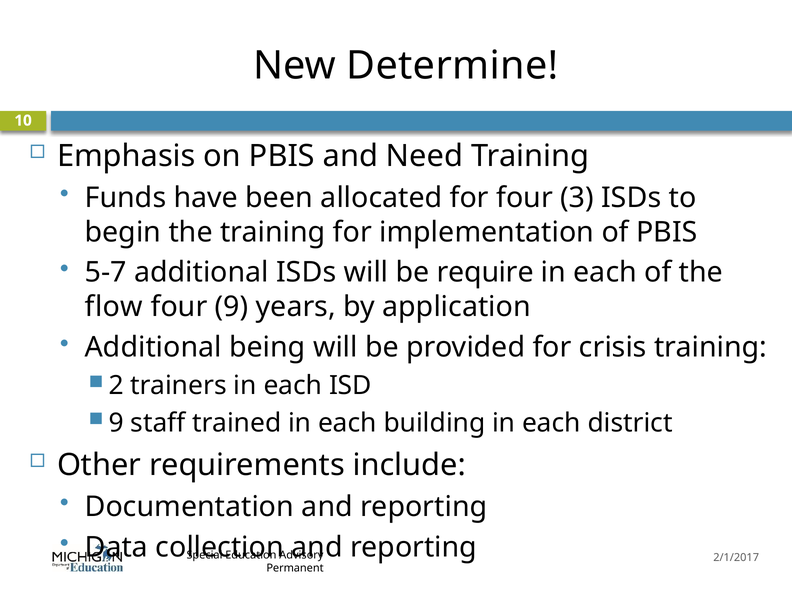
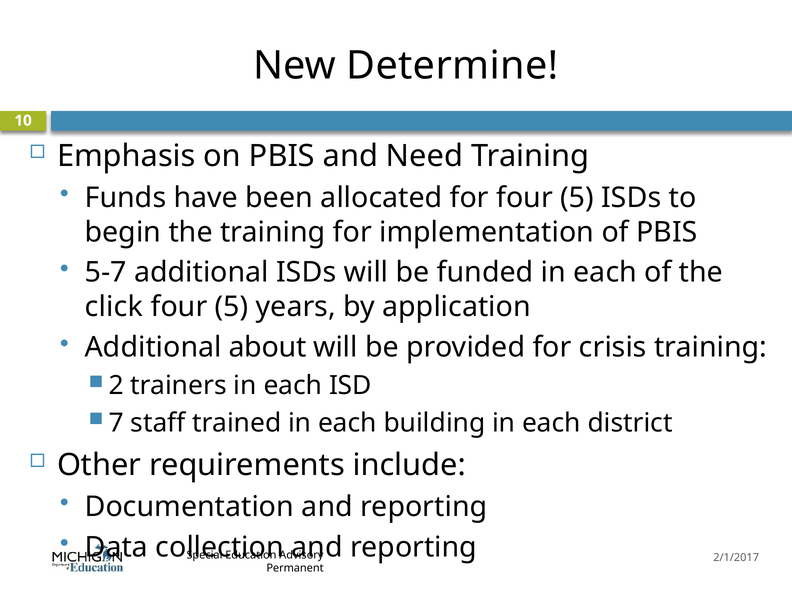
for four 3: 3 -> 5 (577, 198)
require: require -> funded (485, 273)
flow: flow -> click (114, 307)
9: 9 -> 5 (232, 307)
being: being -> about (268, 347)
9: 9 -> 7 (116, 423)
